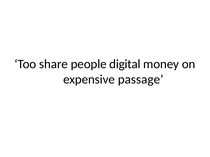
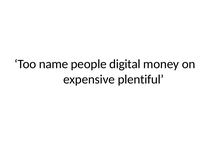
share: share -> name (54, 64)
passage: passage -> plentiful (141, 80)
